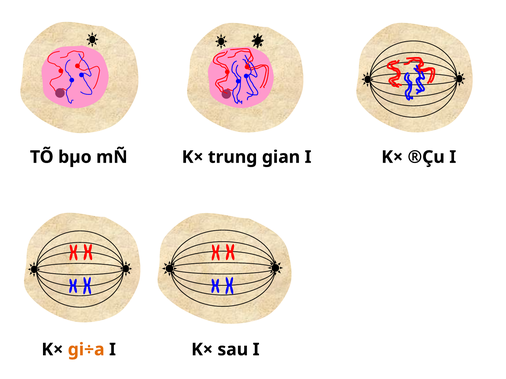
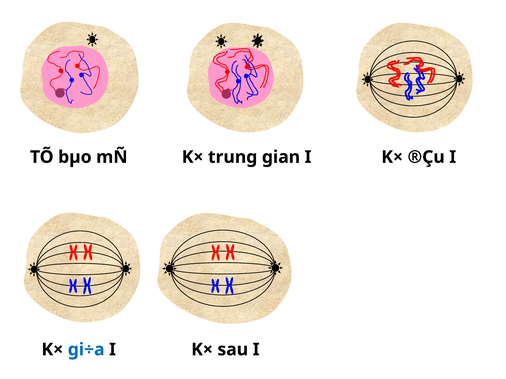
gi÷a colour: orange -> blue (86, 350)
